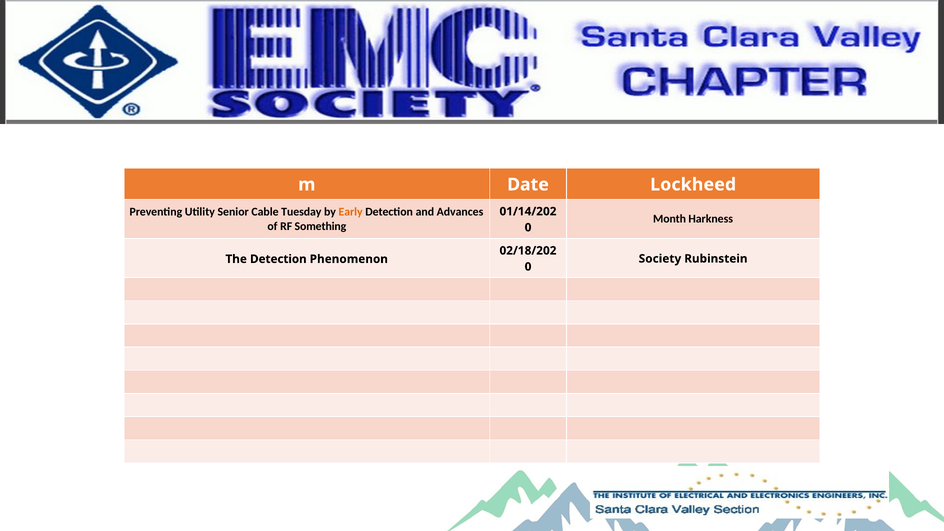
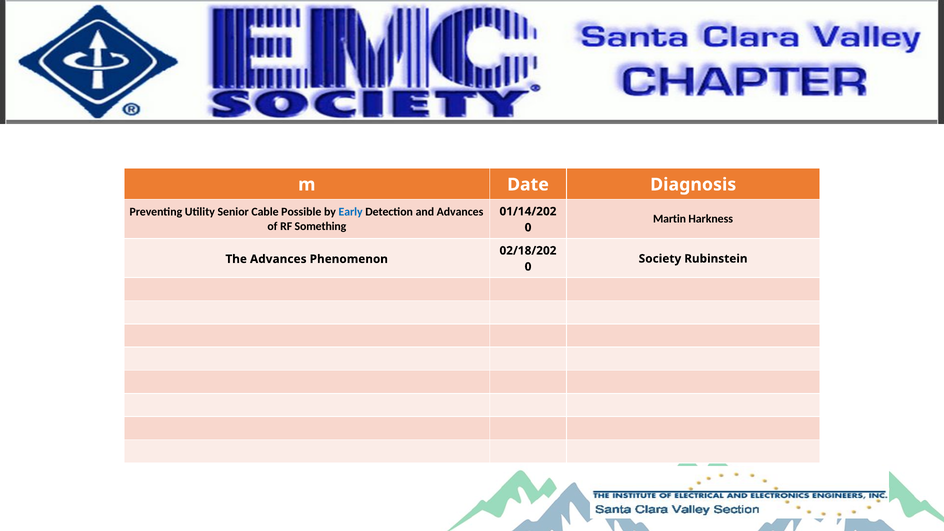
Lockheed: Lockheed -> Diagnosis (693, 185)
Tuesday: Tuesday -> Possible (301, 212)
Early colour: orange -> blue (351, 212)
Month: Month -> Martin (670, 219)
The Detection: Detection -> Advances (278, 259)
